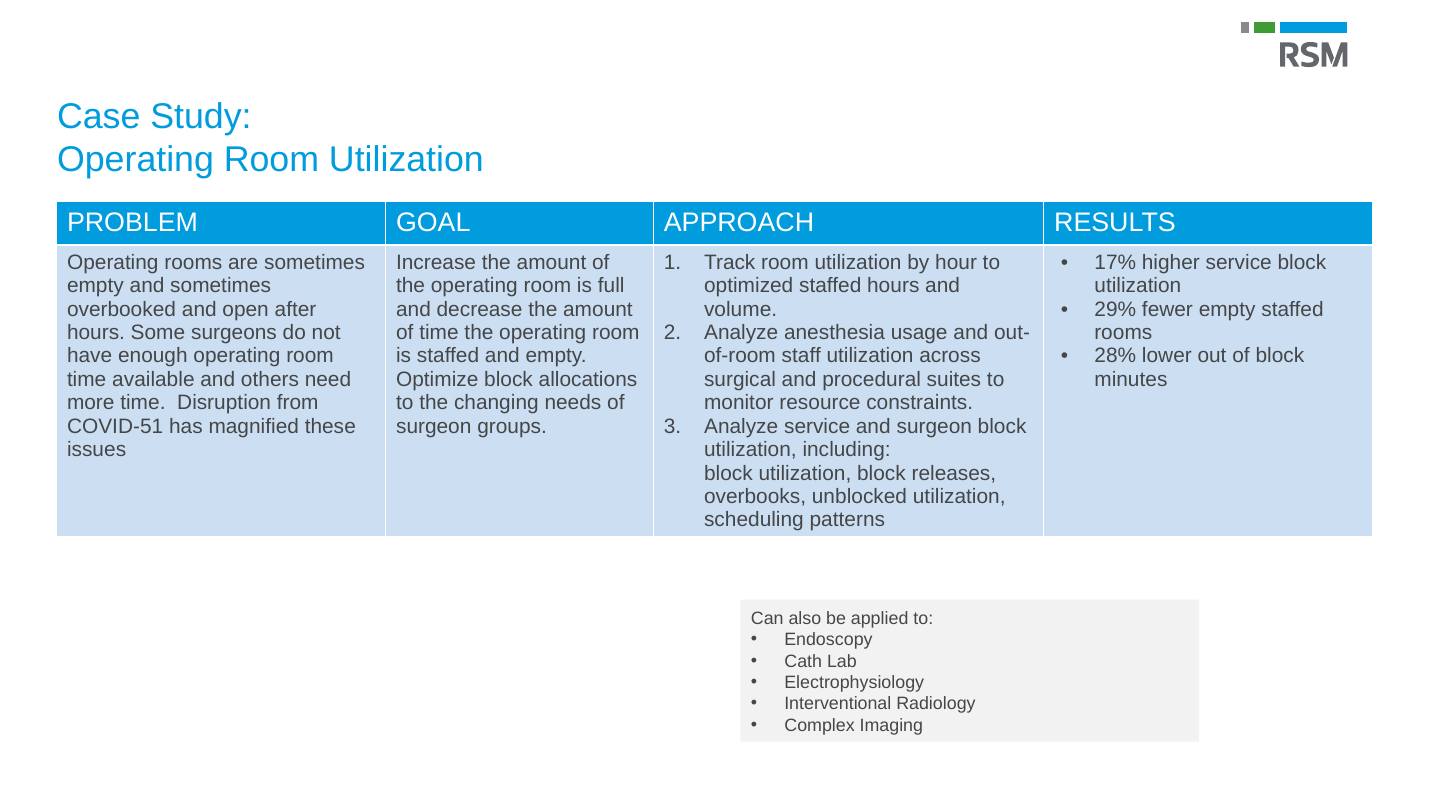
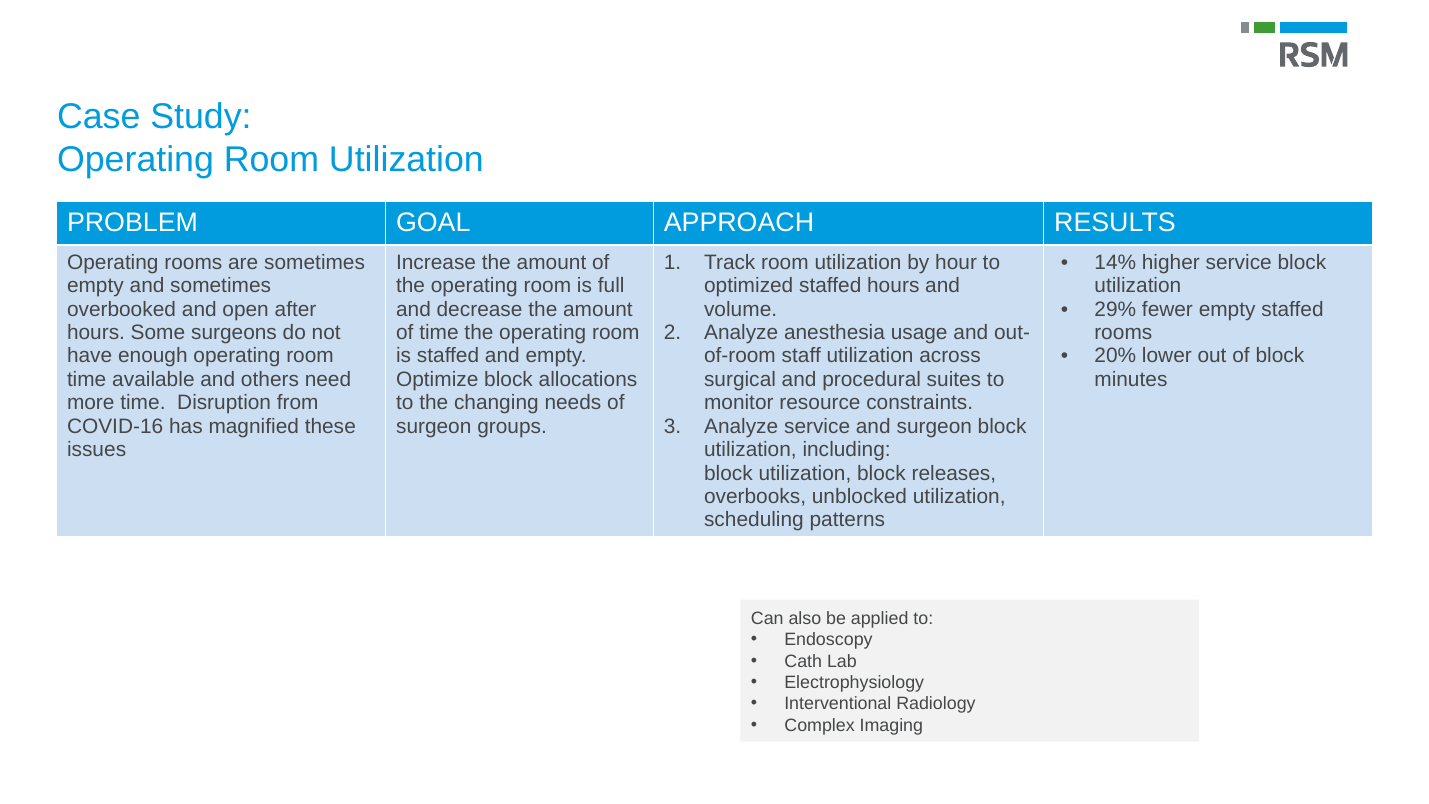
17%: 17% -> 14% (1115, 262)
28%: 28% -> 20% (1115, 356)
COVID-51: COVID-51 -> COVID-16 (115, 426)
